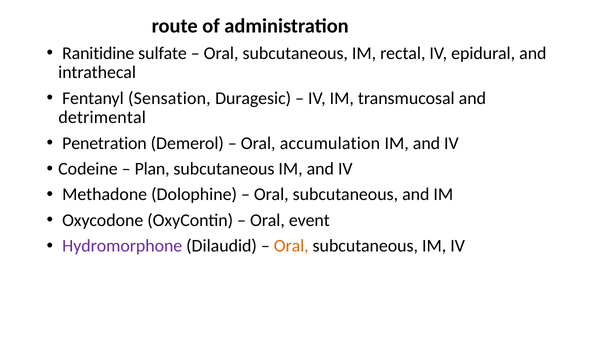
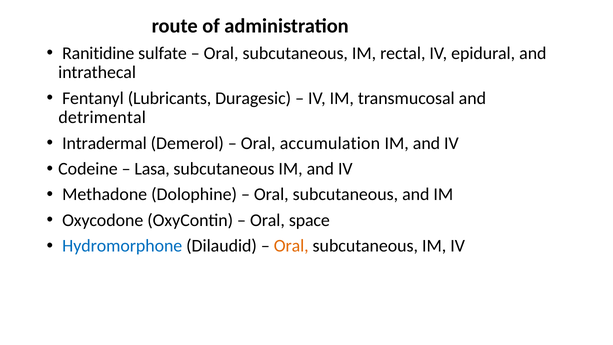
Sensation: Sensation -> Lubricants (170, 98)
Penetration: Penetration -> Intradermal (104, 143)
Plan: Plan -> Lasa (152, 169)
event: event -> space (309, 220)
Hydromorphone colour: purple -> blue (122, 246)
